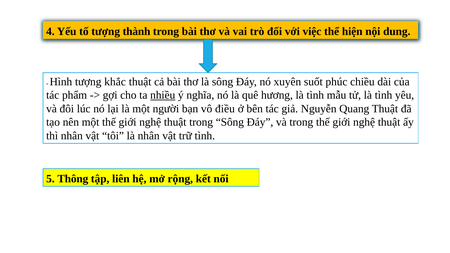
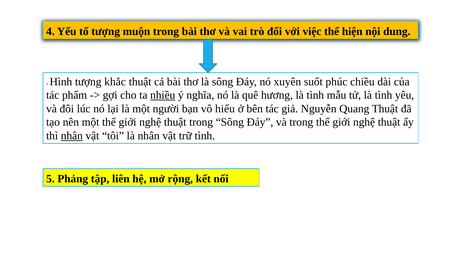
thành: thành -> muộn (136, 31)
điều: điều -> hiểu (225, 109)
nhân underline: none -> present (72, 136)
Thông: Thông -> Phảng (73, 179)
